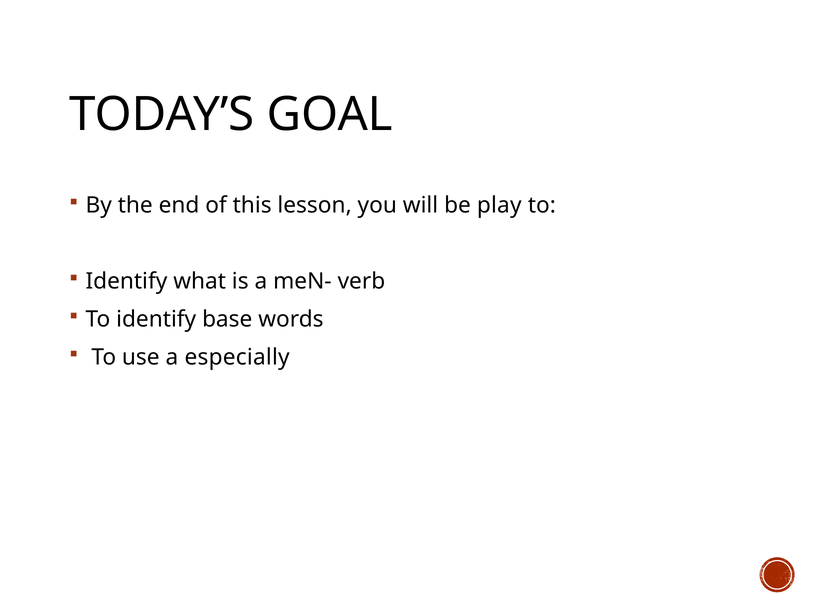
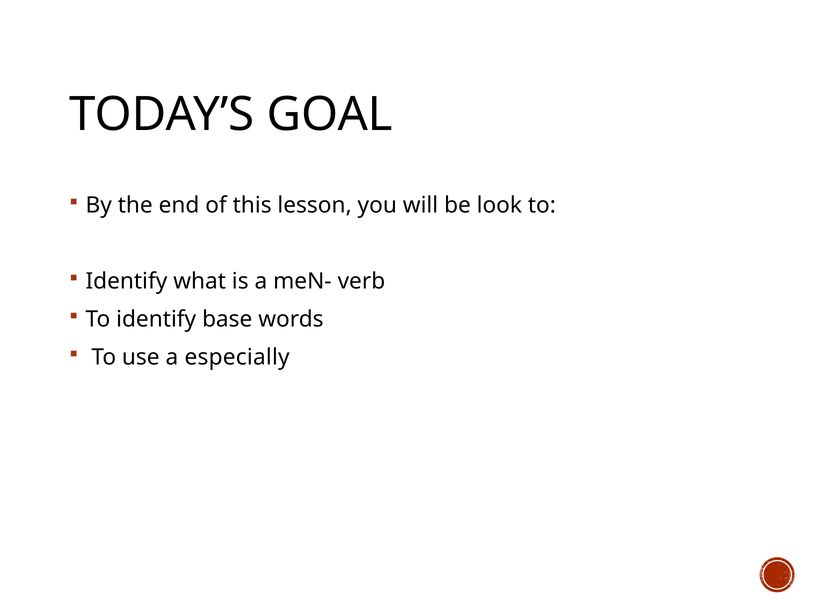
play: play -> look (499, 205)
